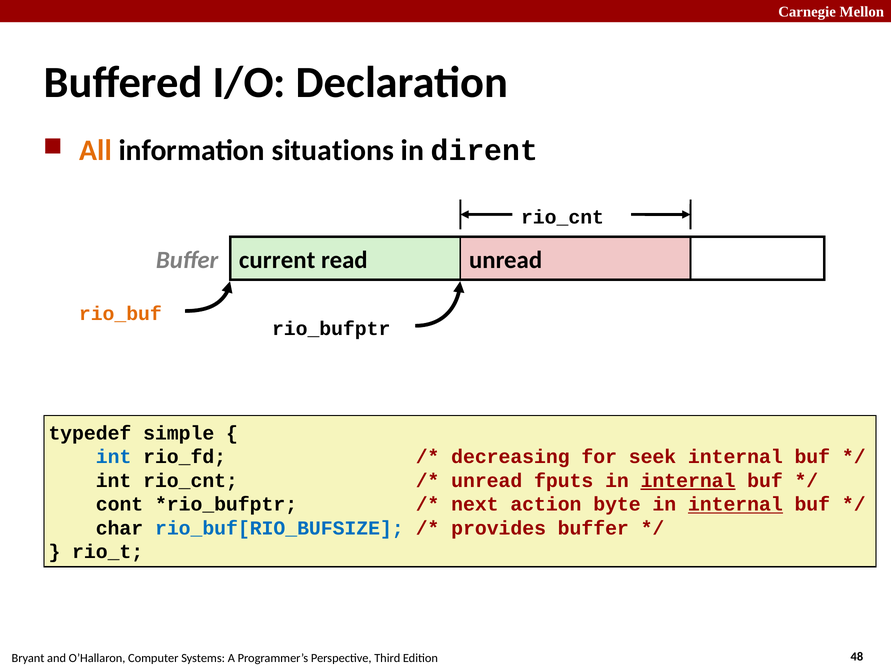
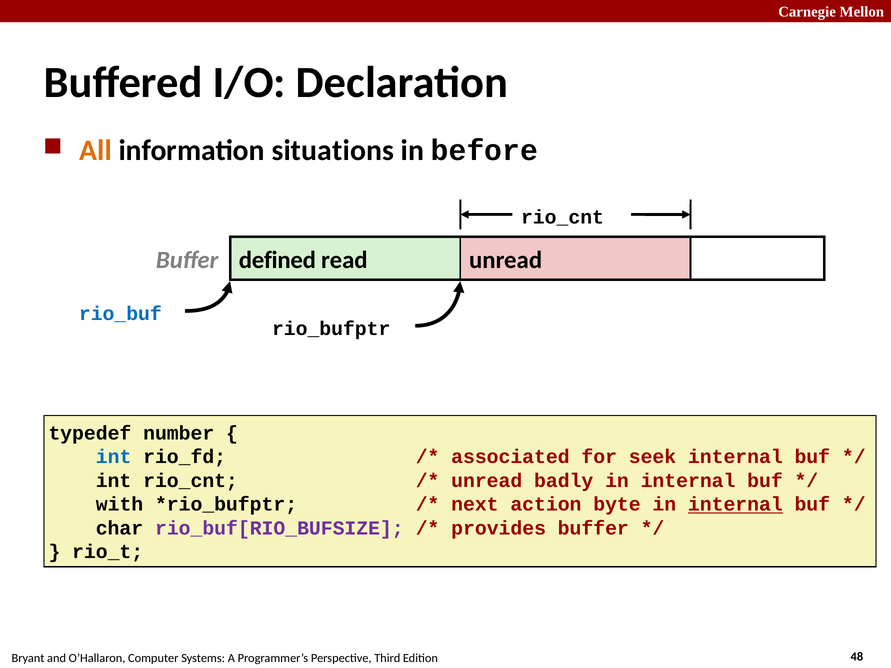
dirent: dirent -> before (484, 151)
current: current -> defined (277, 260)
rio_buf colour: orange -> blue (120, 314)
simple: simple -> number (179, 433)
decreasing: decreasing -> associated (510, 457)
fputs: fputs -> badly (564, 481)
internal underline: present -> none (688, 481)
cont: cont -> with (120, 505)
rio_buf[RIO_BUFSIZE colour: blue -> purple (279, 528)
